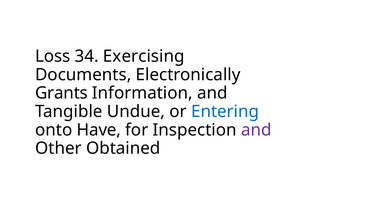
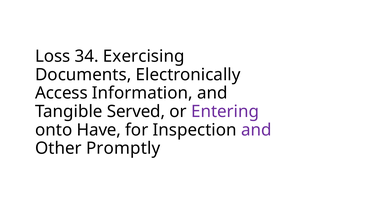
Grants: Grants -> Access (61, 93)
Undue: Undue -> Served (136, 111)
Entering colour: blue -> purple (225, 111)
Obtained: Obtained -> Promptly (123, 148)
